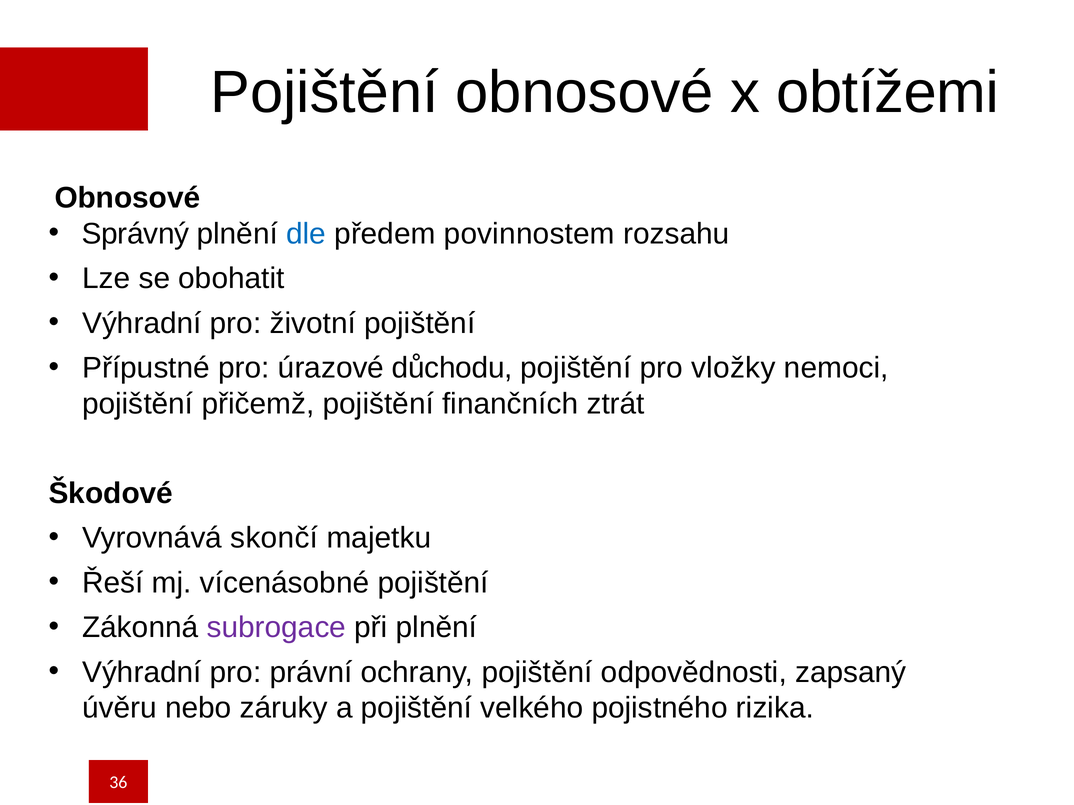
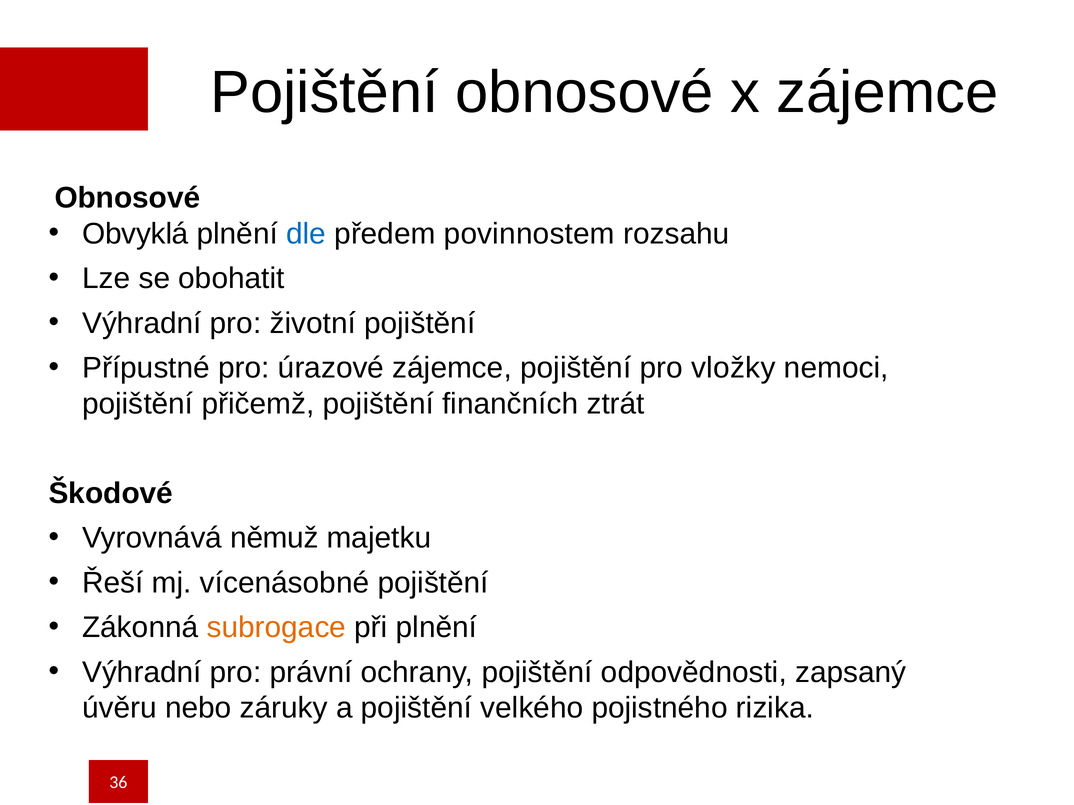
x obtížemi: obtížemi -> zájemce (887, 93)
Správný: Správný -> Obvyklá (135, 234)
úrazové důchodu: důchodu -> zájemce (452, 368)
skončí: skončí -> němuž (275, 538)
subrogace colour: purple -> orange (276, 628)
